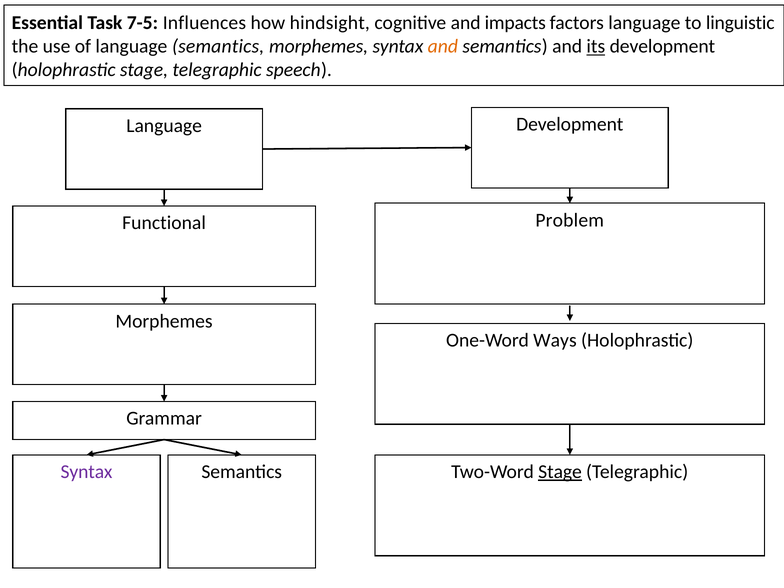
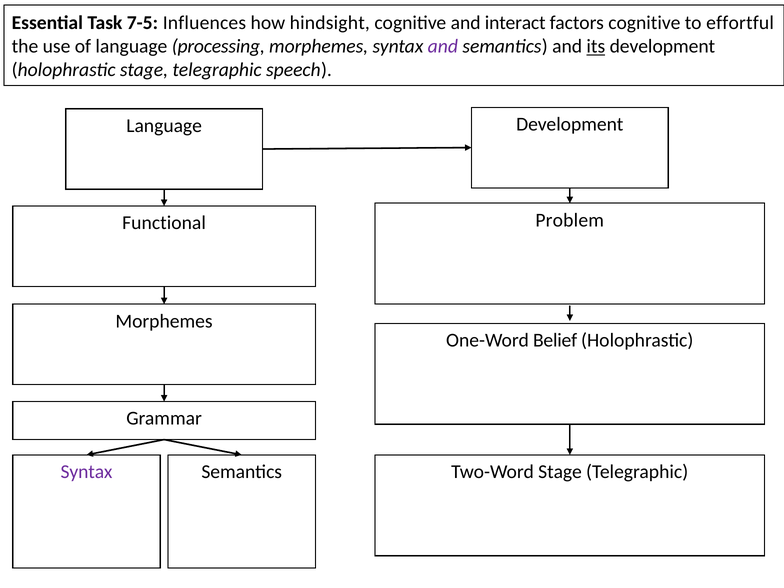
impacts: impacts -> interact (515, 23)
factors language: language -> cognitive (644, 23)
linguistic: linguistic -> effortful (740, 23)
language semantics: semantics -> processing (218, 46)
and colour: orange -> purple (443, 46)
Ways: Ways -> Belief (555, 340)
Stage underline: present -> none (560, 472)
